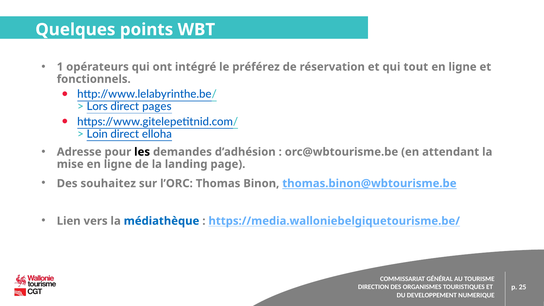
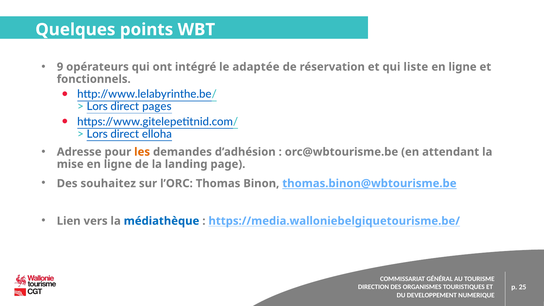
1: 1 -> 9 (60, 67)
préférez: préférez -> adaptée (256, 67)
tout: tout -> liste (416, 67)
Loin: Loin -> Lors (97, 134)
les colour: black -> orange (142, 152)
